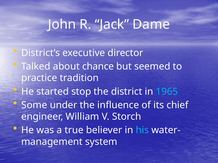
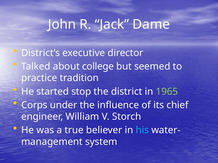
chance: chance -> college (98, 67)
1965 colour: light blue -> light green (167, 92)
Some: Some -> Corps (34, 105)
